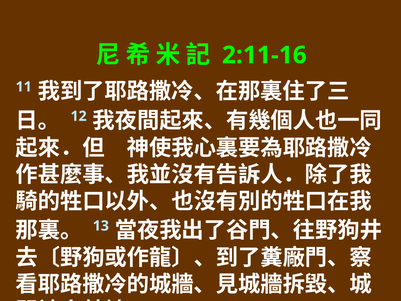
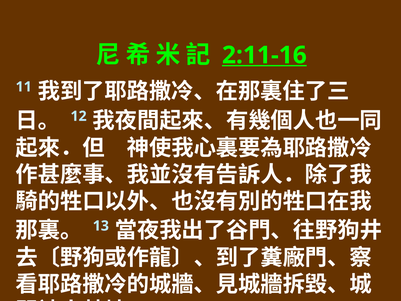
2:11-16 underline: none -> present (264, 55)
